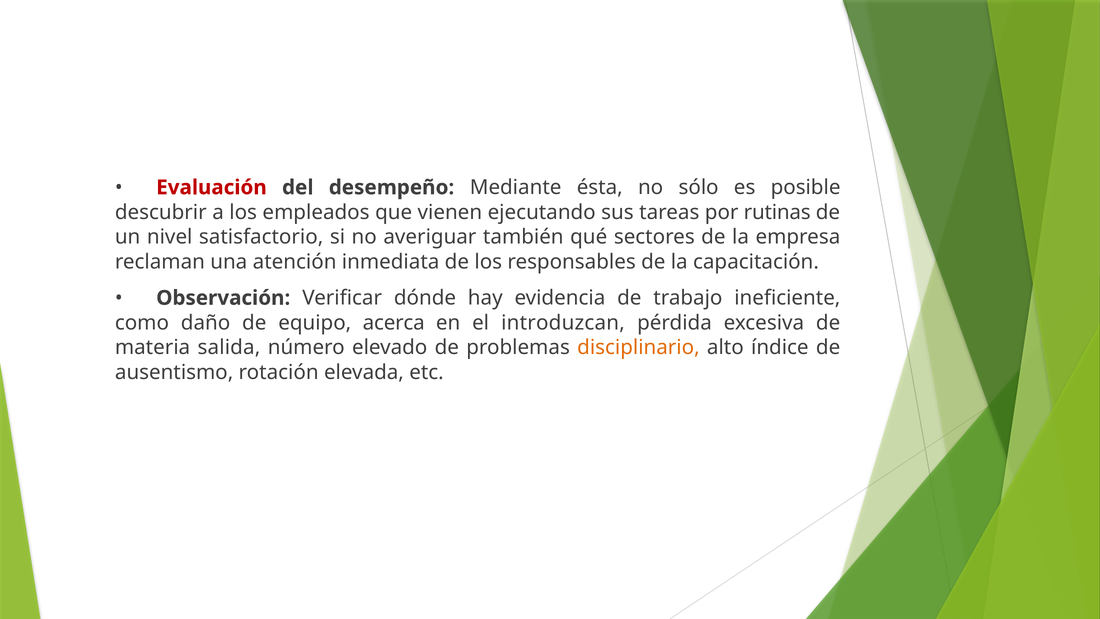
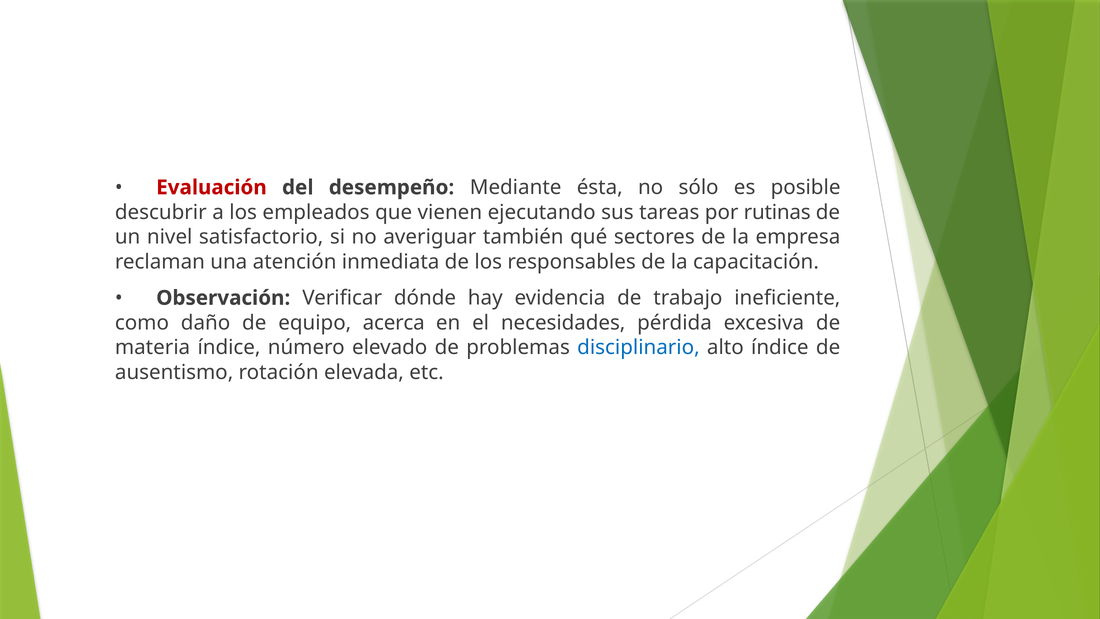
introduzcan: introduzcan -> necesidades (563, 323)
materia salida: salida -> índice (229, 347)
disciplinario colour: orange -> blue (638, 347)
